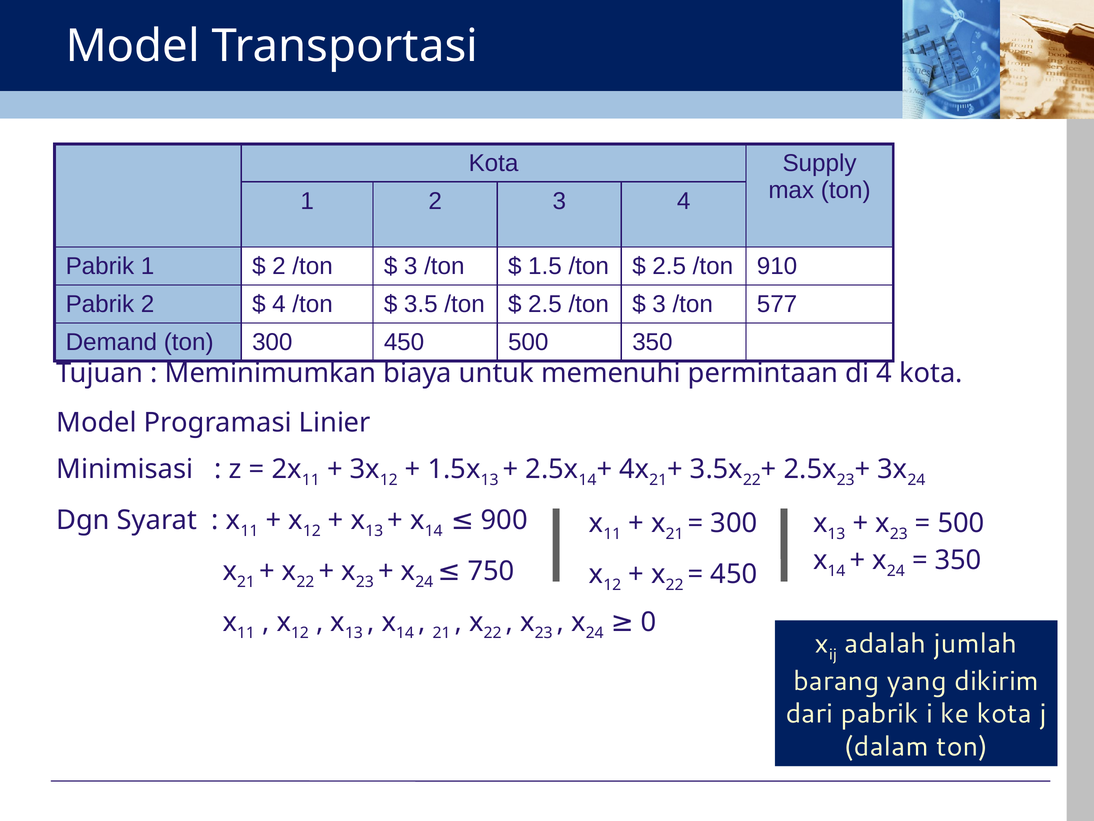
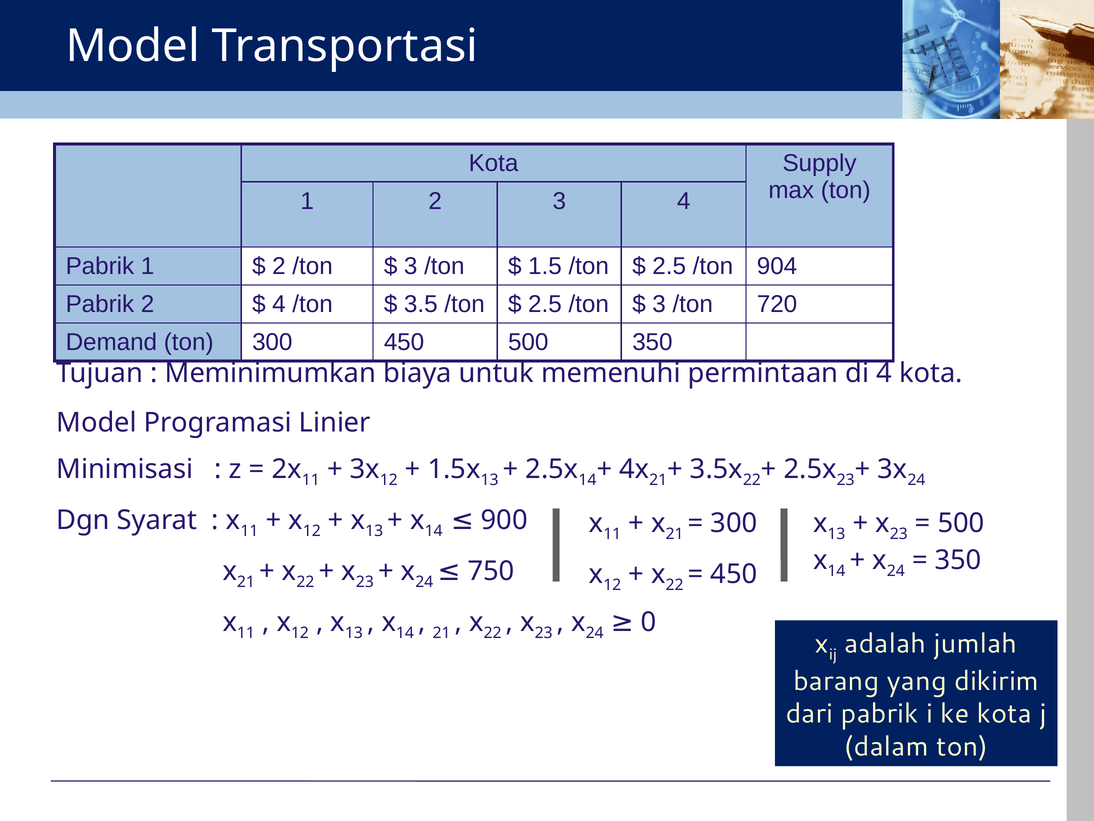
910: 910 -> 904 (777, 266)
577: 577 -> 720 (777, 304)
